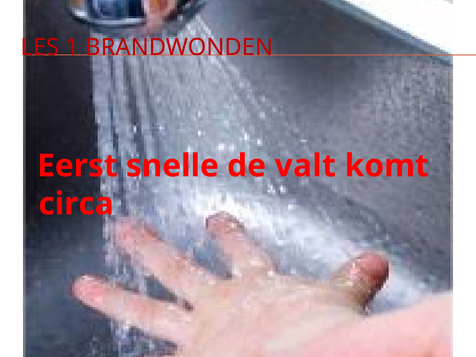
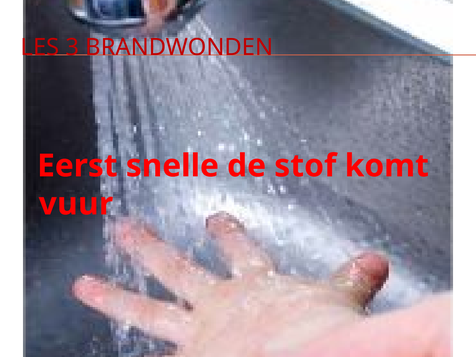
1: 1 -> 3 (72, 47)
valt: valt -> stof (305, 166)
circa: circa -> vuur (76, 204)
